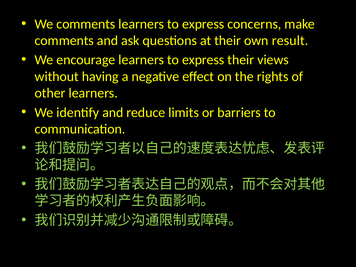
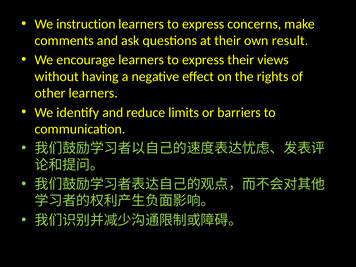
We comments: comments -> instruction (86, 24)
